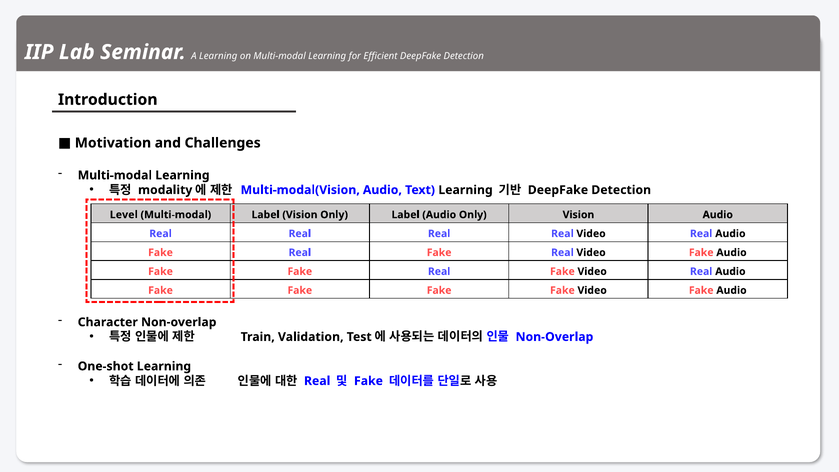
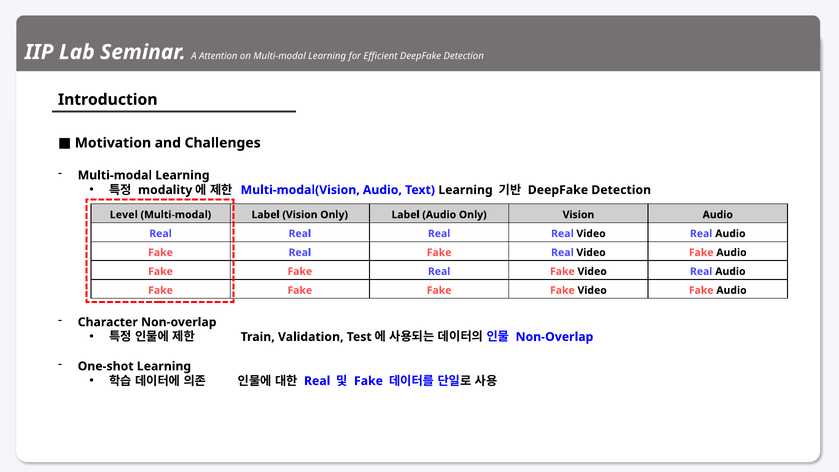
A Learning: Learning -> Attention (218, 56)
